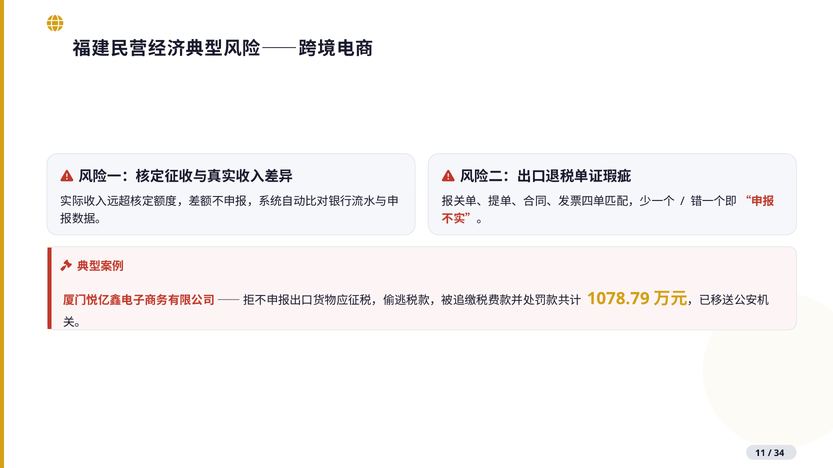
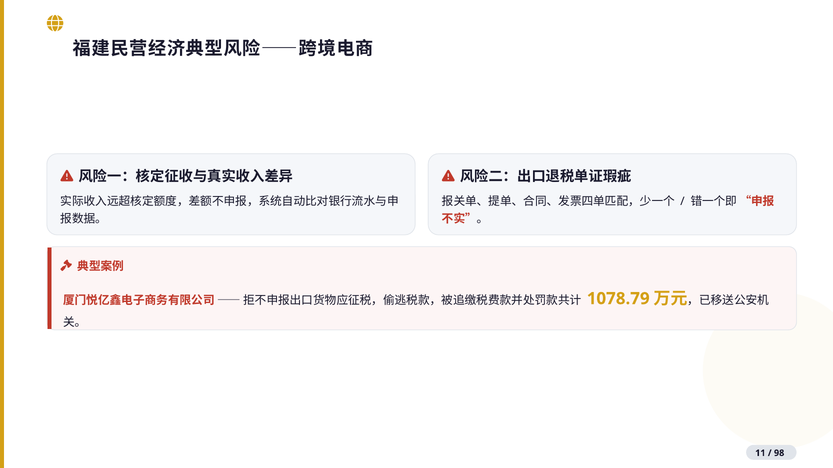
34: 34 -> 98 (779, 454)
